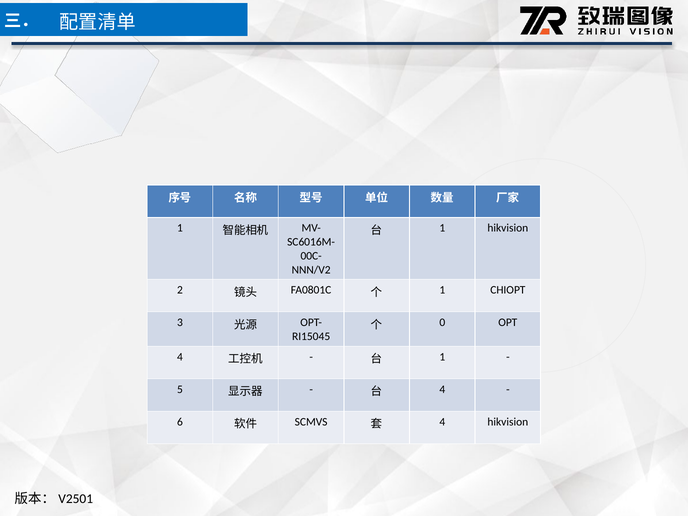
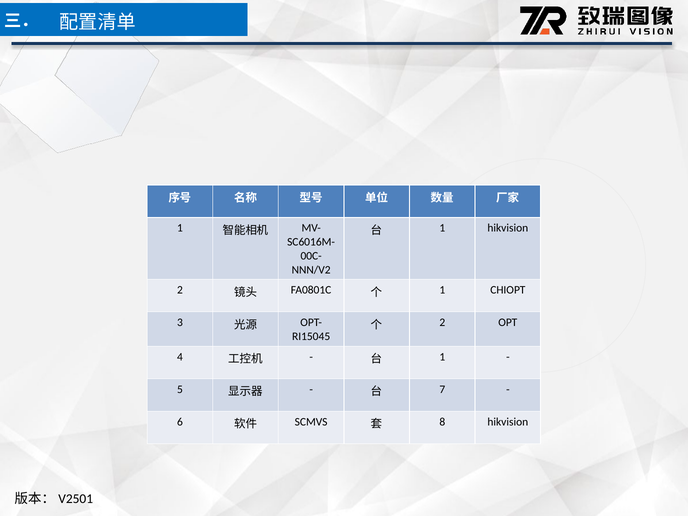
0: 0 -> 2 (442, 322)
4: 4 -> 7 (442, 389)
4: 4 -> 8 (442, 422)
